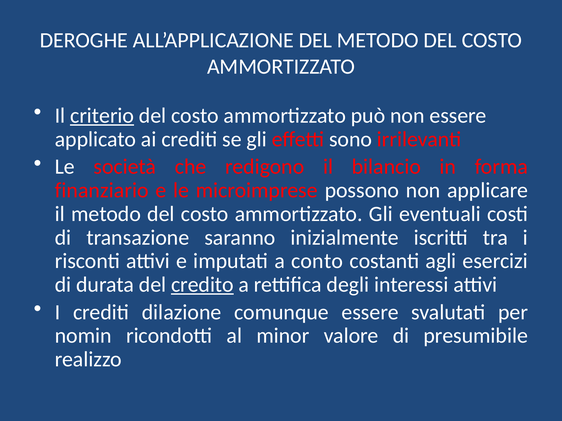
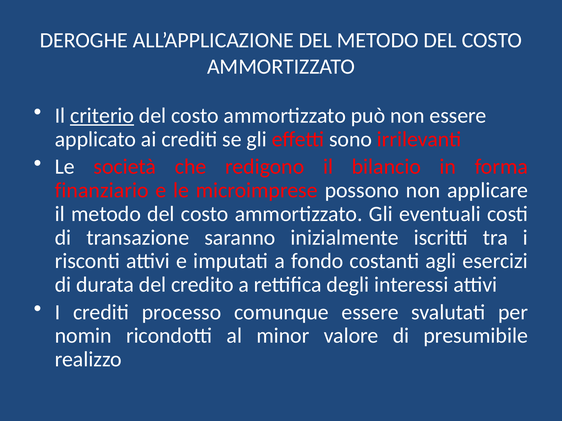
conto: conto -> fondo (317, 261)
credito underline: present -> none (202, 285)
dilazione: dilazione -> processo (182, 313)
